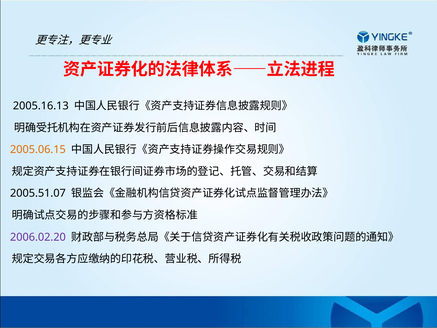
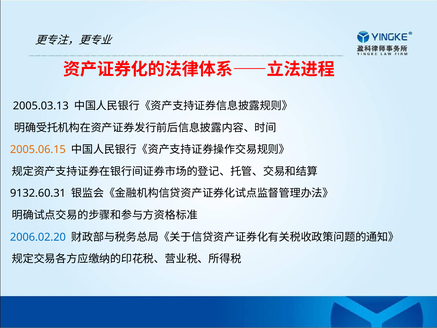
2005.16.13: 2005.16.13 -> 2005.03.13 (41, 106)
2005.51.07: 2005.51.07 -> 9132.60.31 (38, 193)
2006.02.20 colour: purple -> blue (38, 237)
